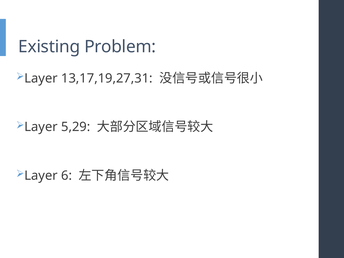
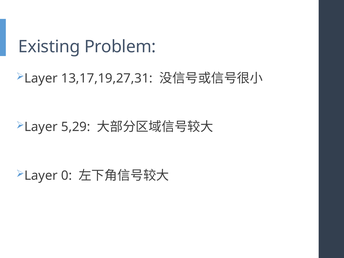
6: 6 -> 0 (67, 176)
